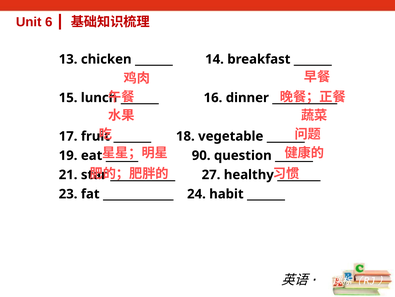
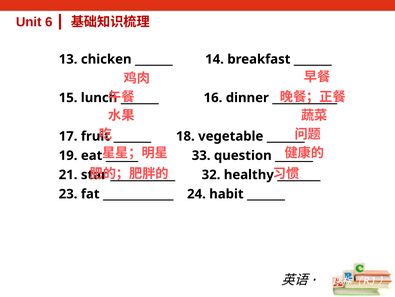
90: 90 -> 33 (201, 155)
27: 27 -> 32 (211, 174)
